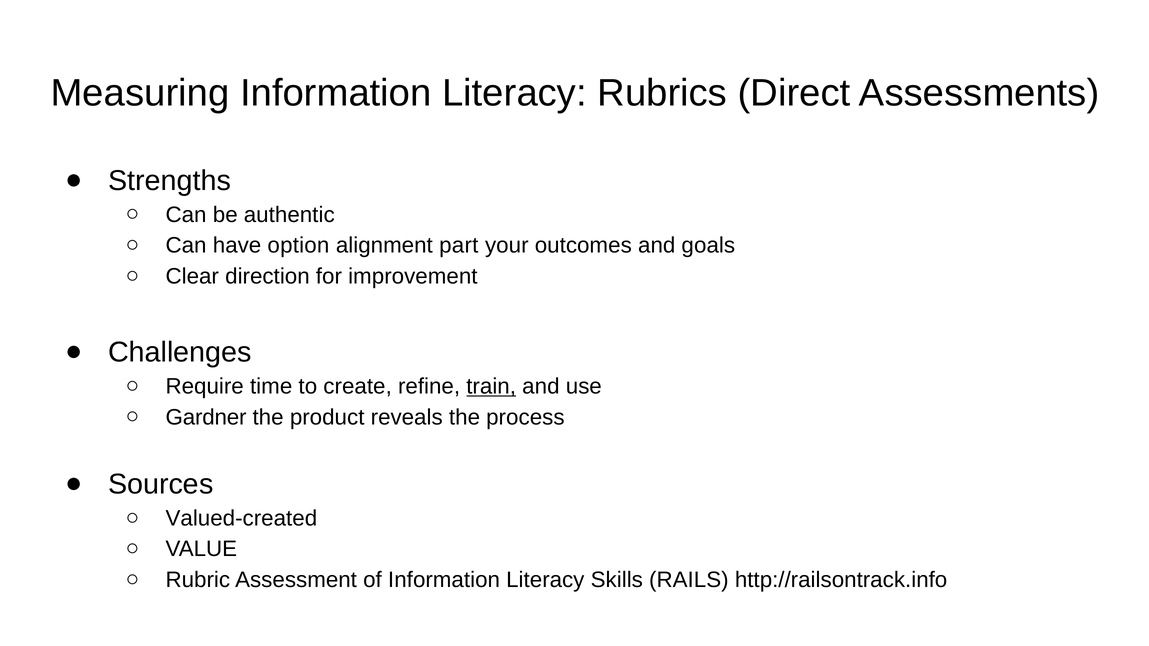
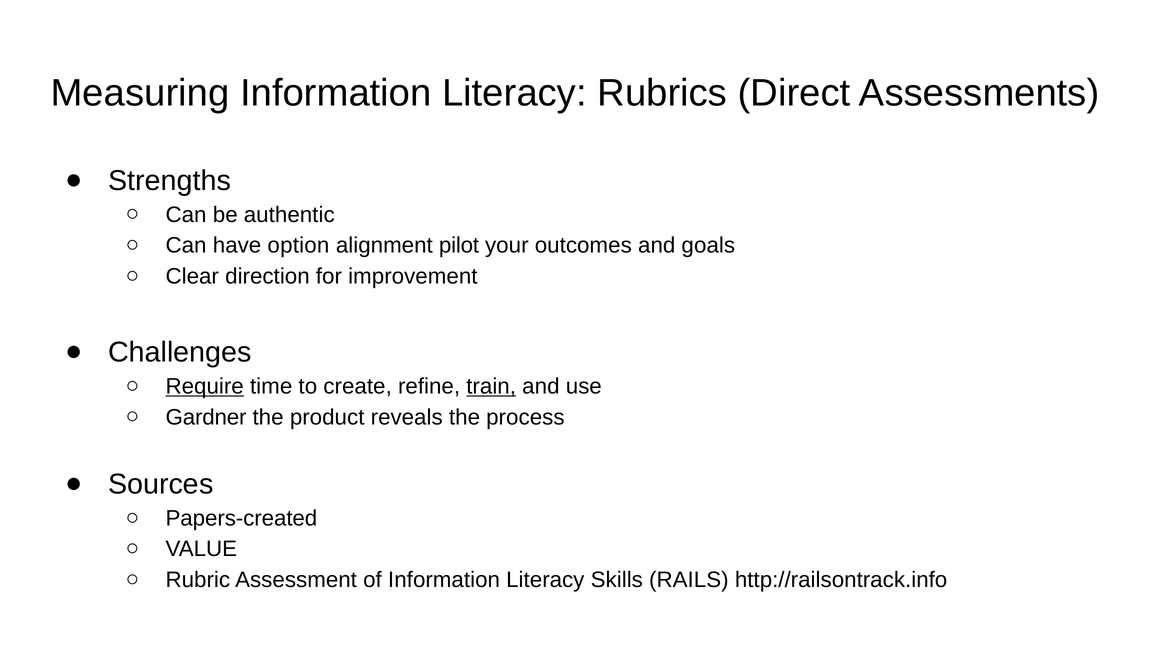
part: part -> pilot (459, 246)
Require underline: none -> present (205, 387)
Valued-created: Valued-created -> Papers-created (241, 519)
